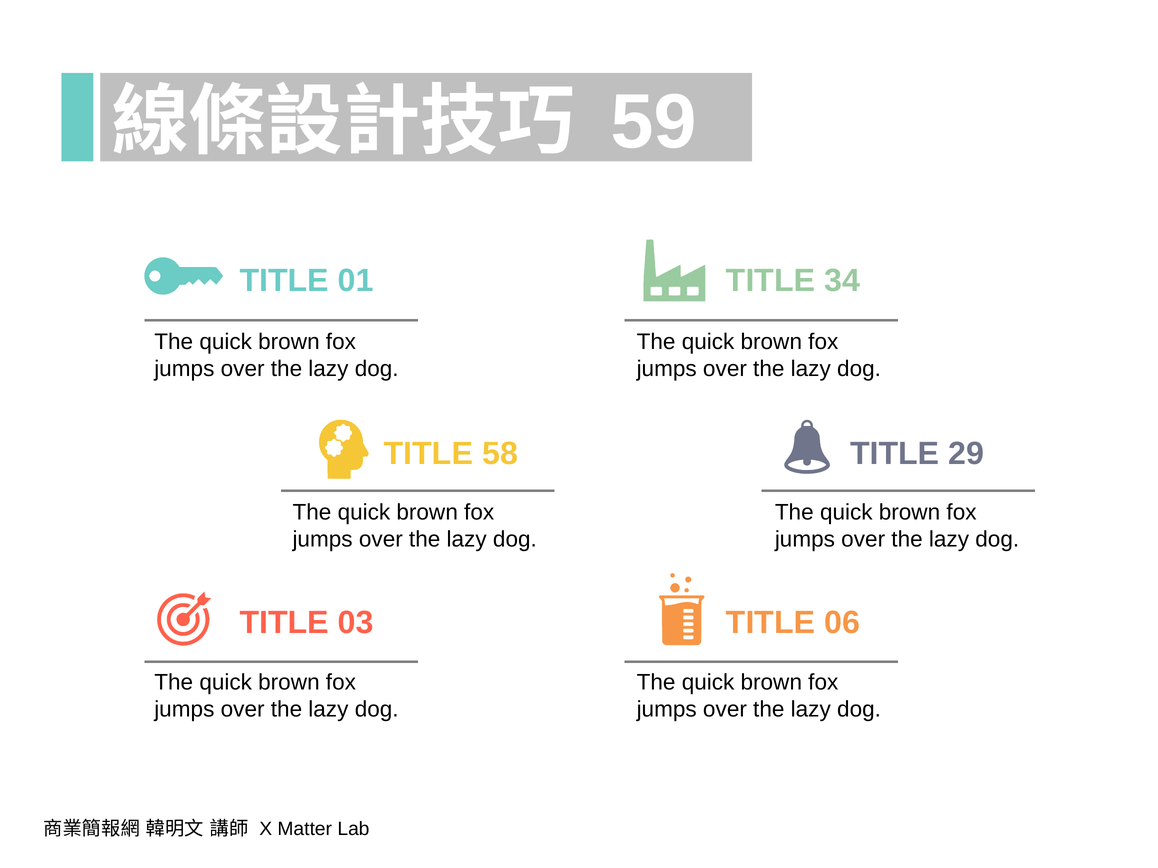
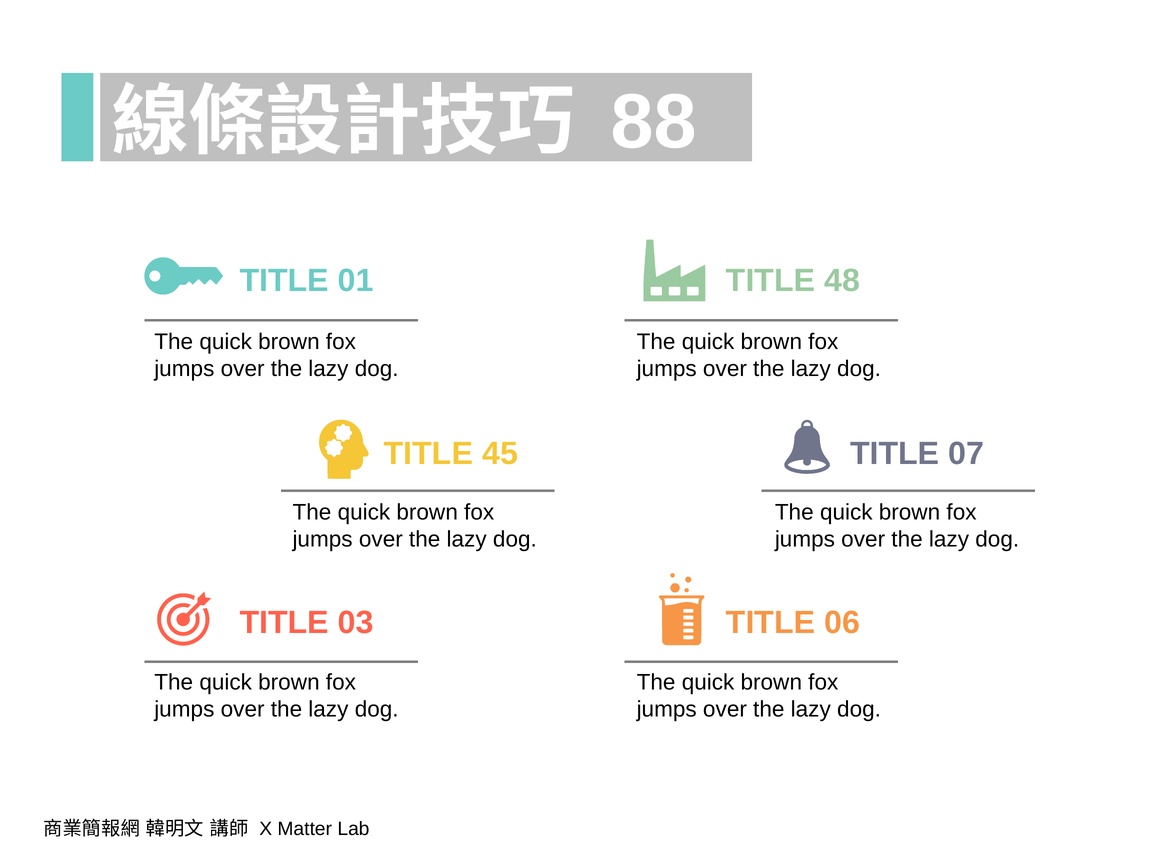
59: 59 -> 88 (654, 123)
34: 34 -> 48 (842, 281)
58: 58 -> 45 (500, 454)
29: 29 -> 07 (966, 454)
